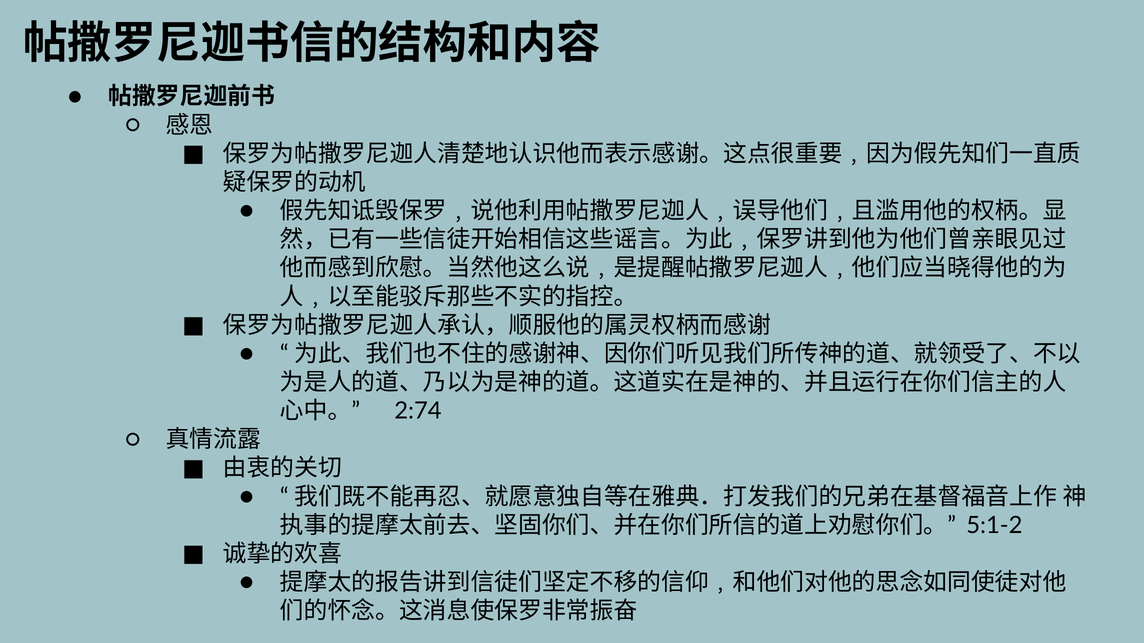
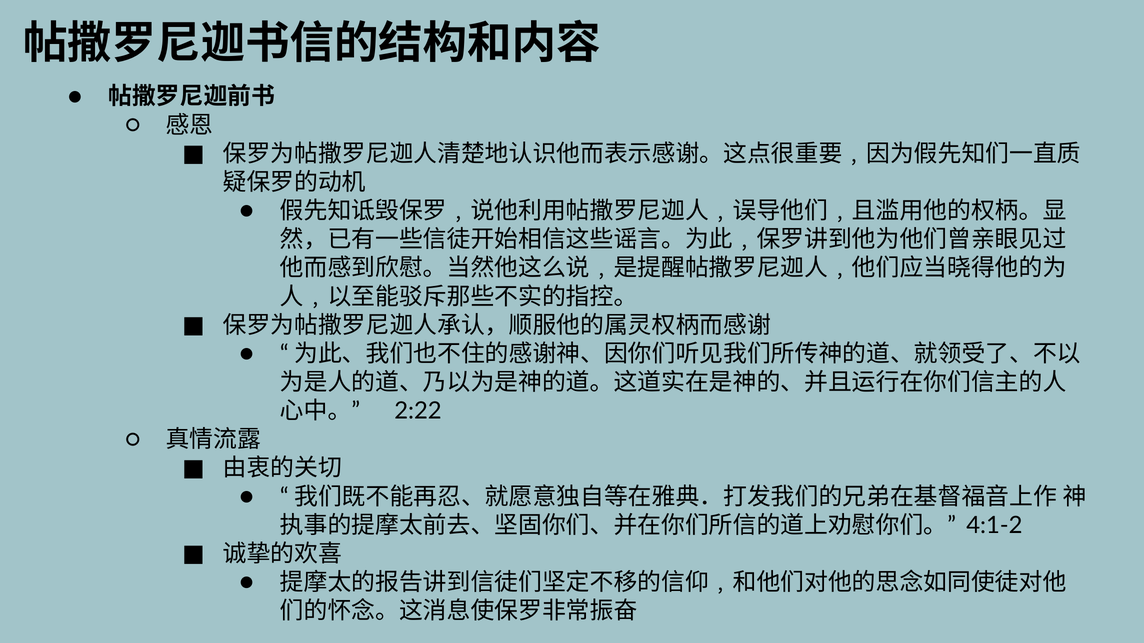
2:74: 2:74 -> 2:22 (418, 411)
5:1-2: 5:1-2 -> 4:1-2 (994, 526)
